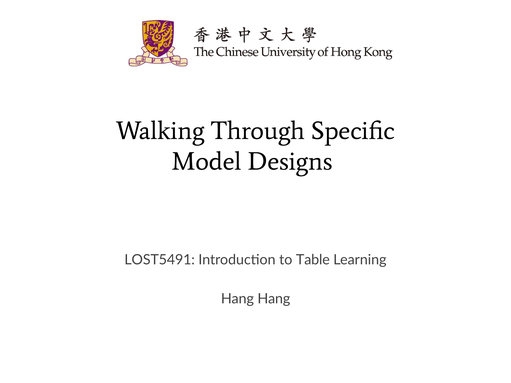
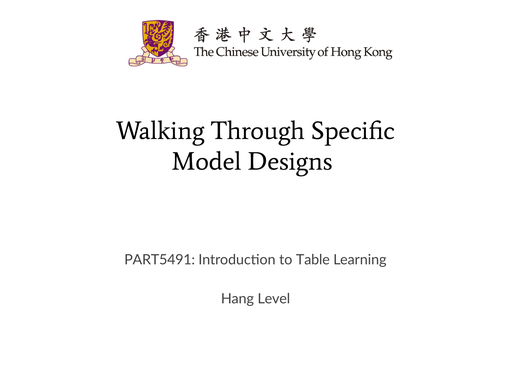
LOST5491: LOST5491 -> PART5491 (160, 260)
Hang Hang: Hang -> Level (274, 299)
